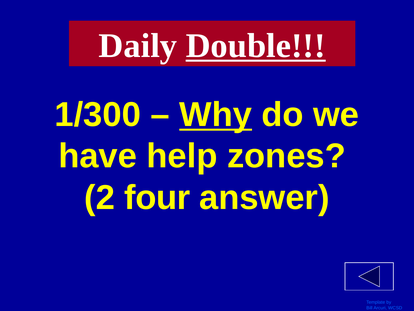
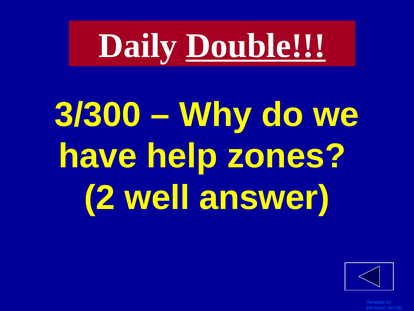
1/300: 1/300 -> 3/300 (98, 115)
Why underline: present -> none (216, 115)
four: four -> well (157, 197)
